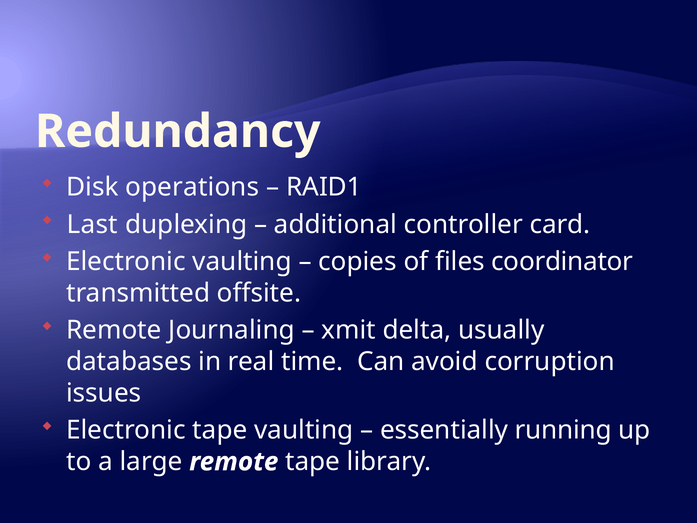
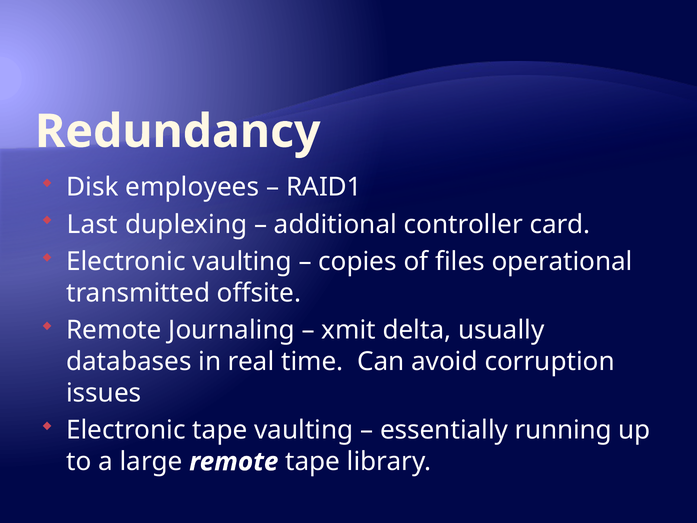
operations: operations -> employees (192, 187)
coordinator: coordinator -> operational (562, 262)
